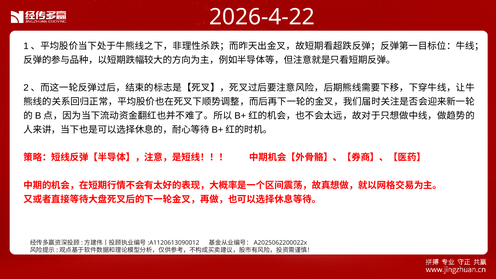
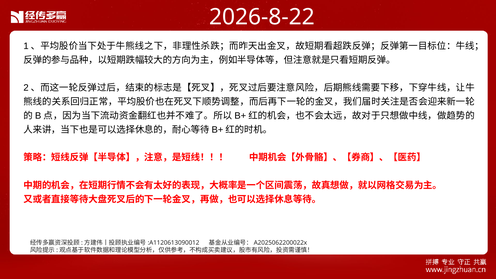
2026-4-22: 2026-4-22 -> 2026-8-22 (262, 17)
